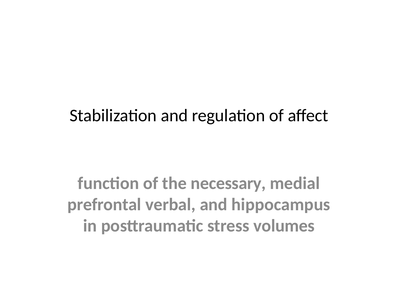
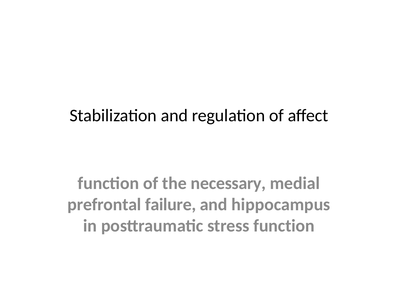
verbal: verbal -> failure (171, 204)
stress volumes: volumes -> function (284, 225)
